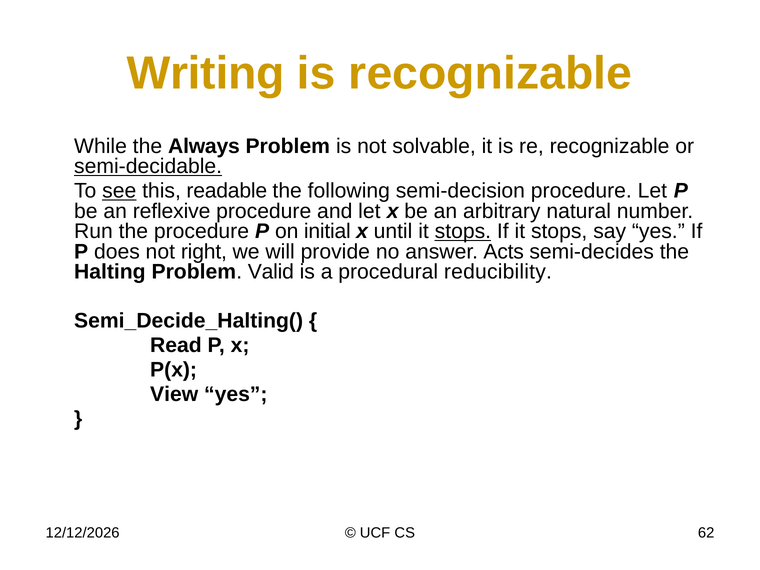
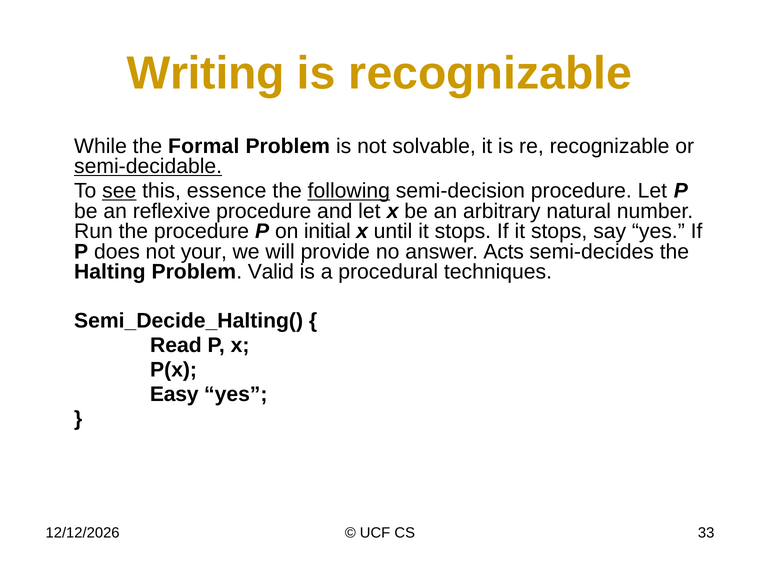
Always: Always -> Formal (204, 146)
readable: readable -> essence (227, 191)
following underline: none -> present (349, 191)
stops underline: present -> none (463, 231)
right: right -> your (204, 252)
reducibility: reducibility -> techniques (498, 272)
View: View -> Easy (174, 394)
62: 62 -> 33 (706, 533)
